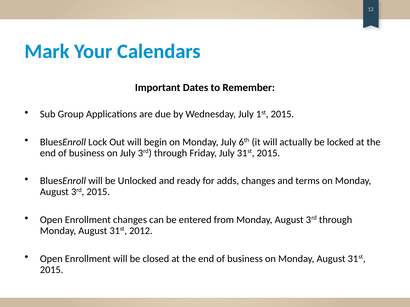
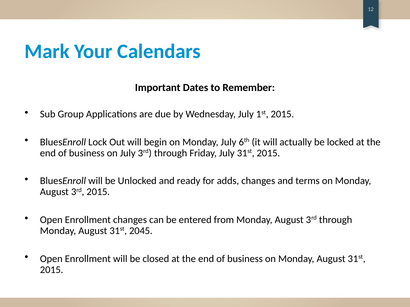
2012: 2012 -> 2045 (141, 231)
